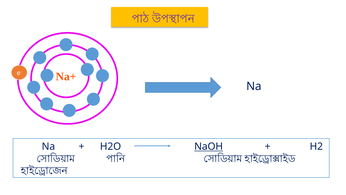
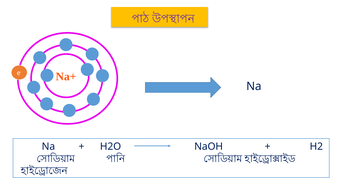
NaOH underline: present -> none (209, 146)
